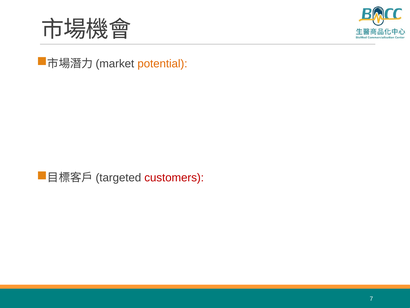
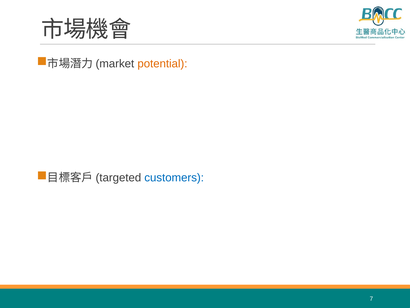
customers colour: red -> blue (174, 178)
